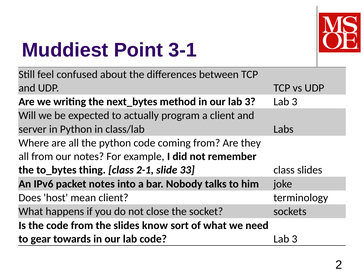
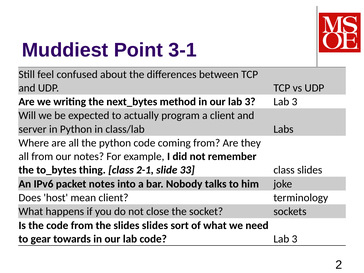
slides know: know -> slides (155, 225)
